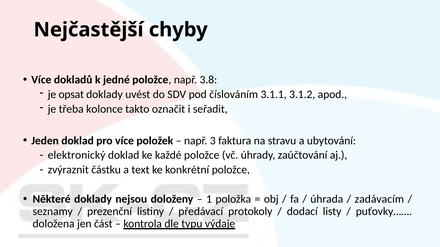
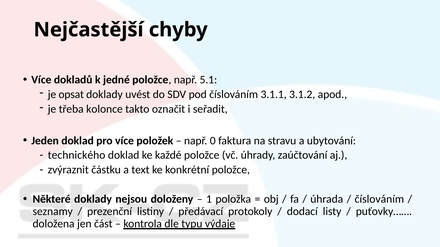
3.8: 3.8 -> 5.1 (208, 80)
3: 3 -> 0 (213, 141)
elektronický: elektronický -> technického (77, 156)
zadávacím: zadávacím -> číslováním (379, 199)
